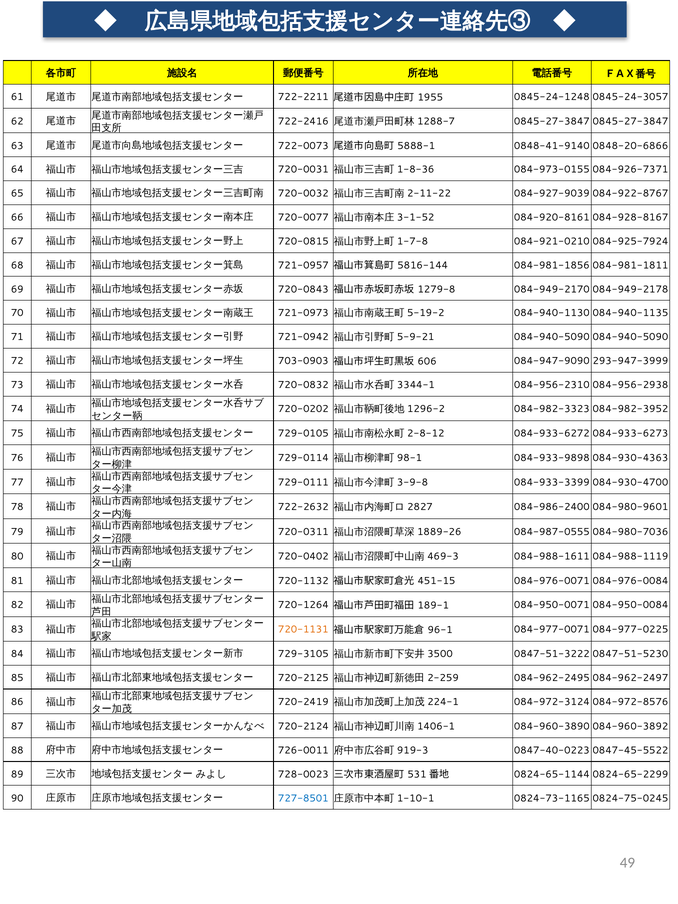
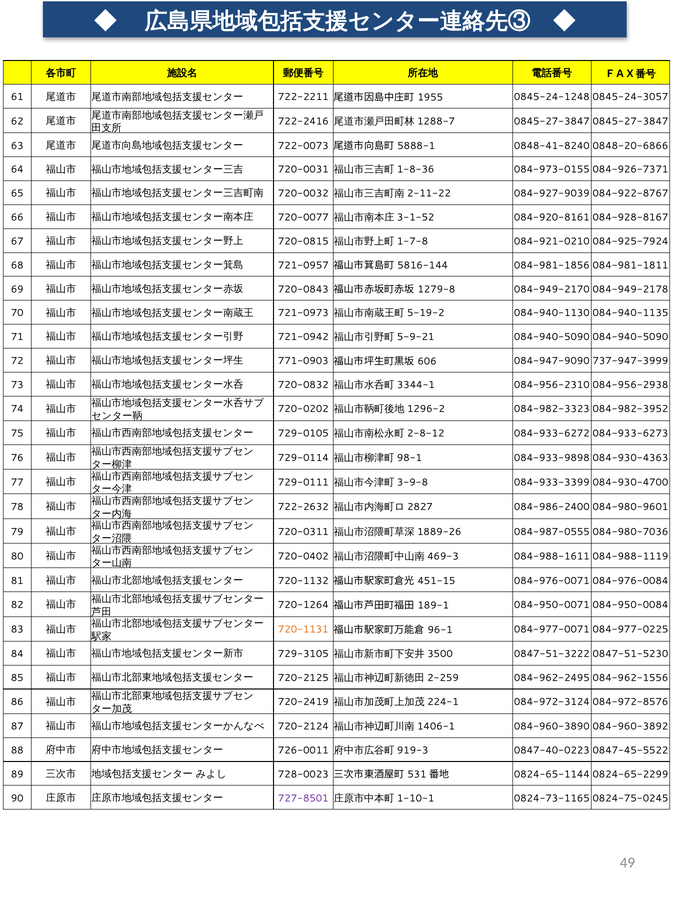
0848-41-9140: 0848-41-9140 -> 0848-41-8240 (552, 146)
703-0903: 703-0903 -> 771-0903 (303, 361)
293-947-3999: 293-947-3999 -> 737-947-3999 (630, 361)
084-962-2497: 084-962-2497 -> 084-962-1556 (630, 678)
727-8501 colour: blue -> purple (303, 798)
